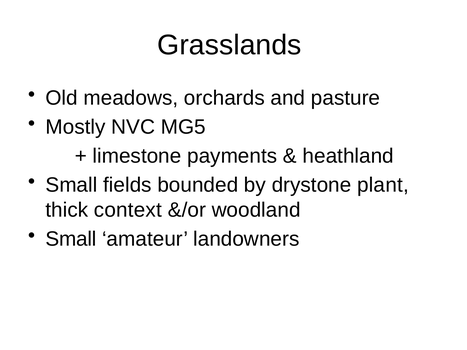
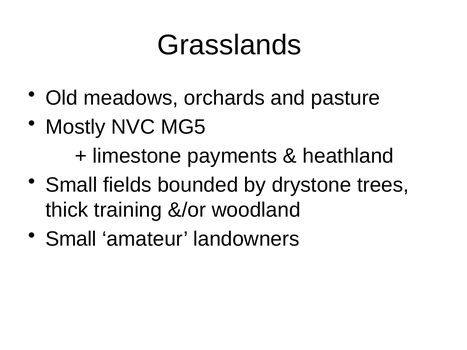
plant: plant -> trees (383, 185)
context: context -> training (128, 210)
